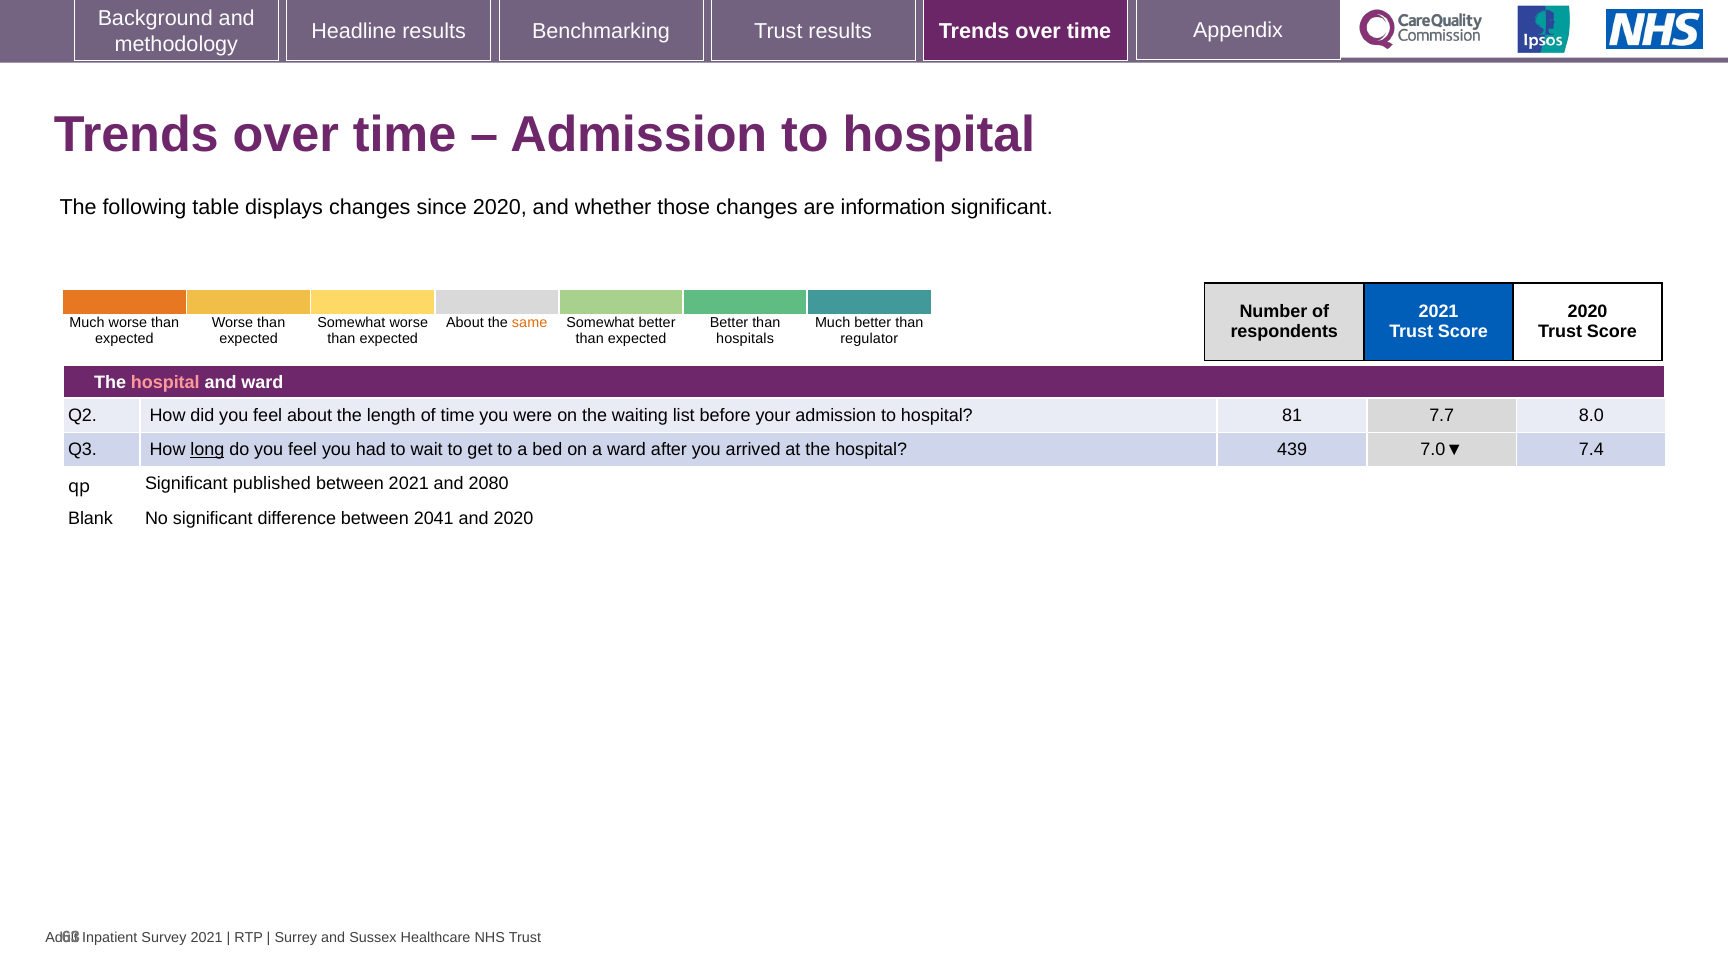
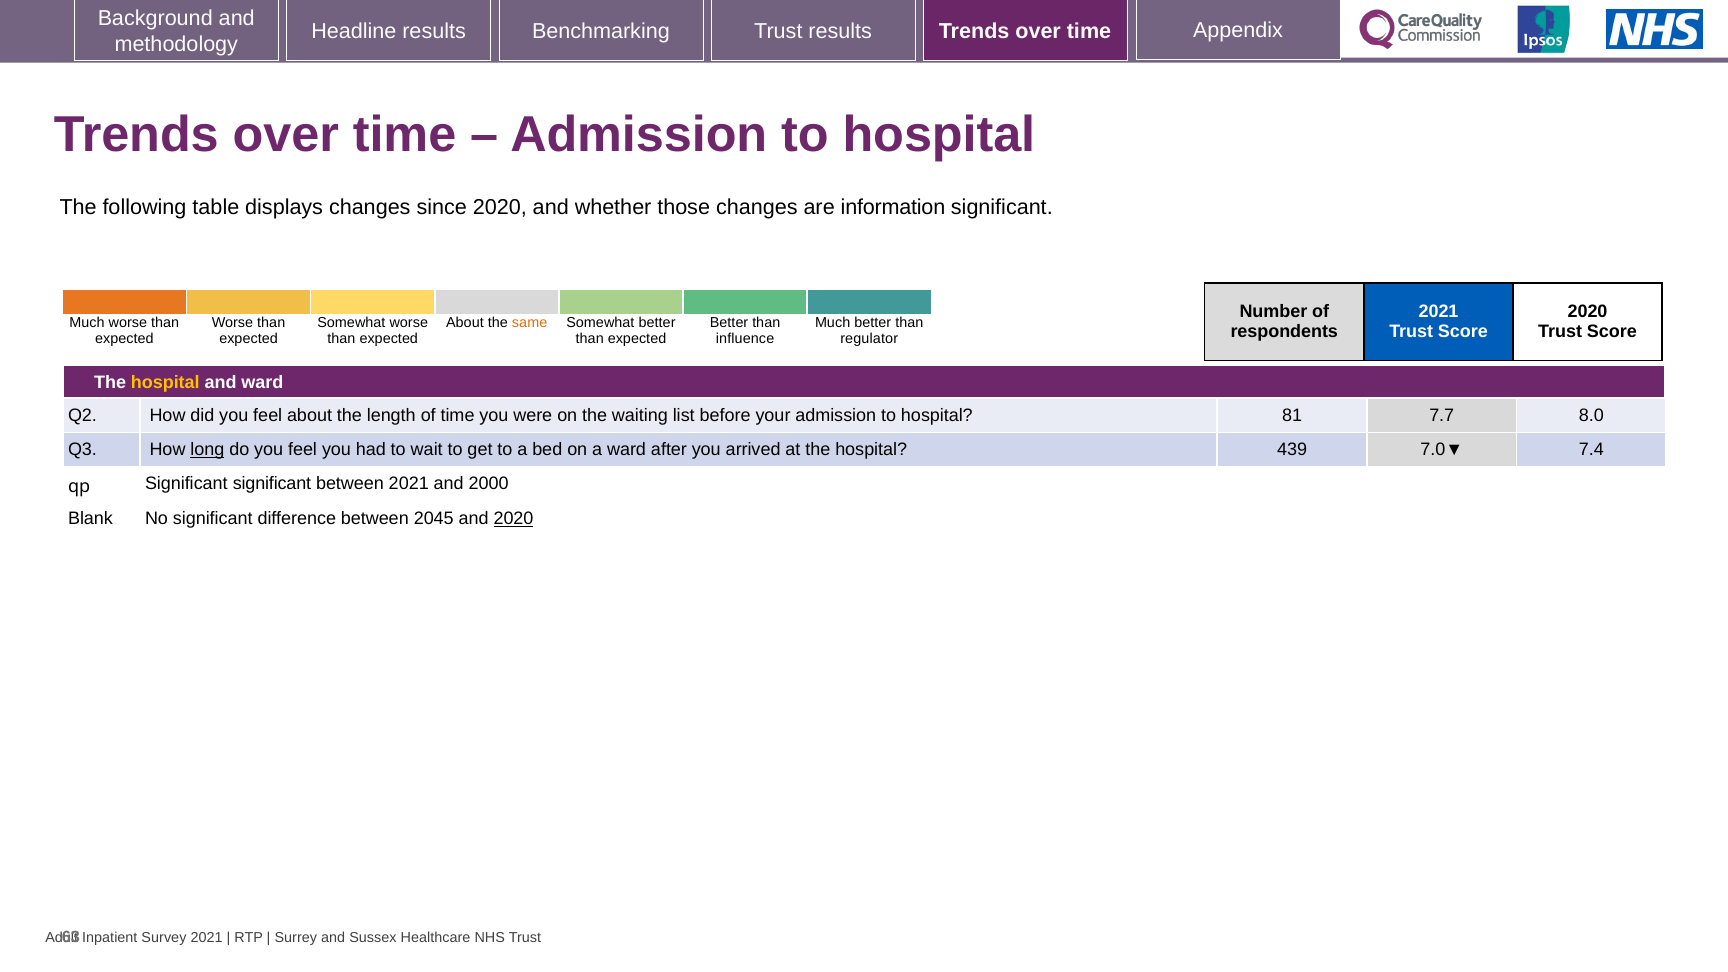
hospitals: hospitals -> influence (745, 339)
hospital colour: pink -> yellow (165, 382)
Significant published: published -> significant (272, 484)
2080: 2080 -> 2000 (489, 484)
2041: 2041 -> 2045 (434, 519)
2020 underline: none -> present (513, 519)
